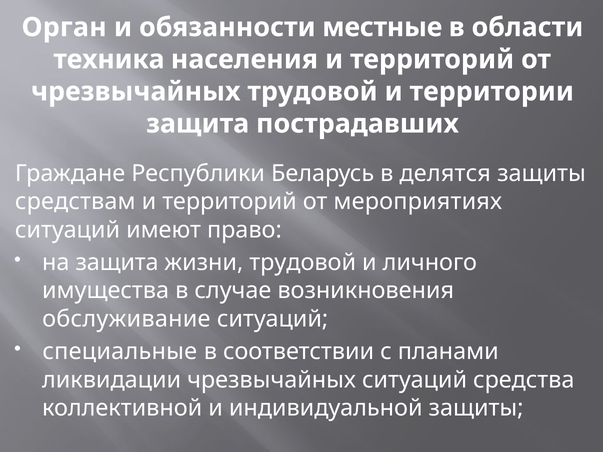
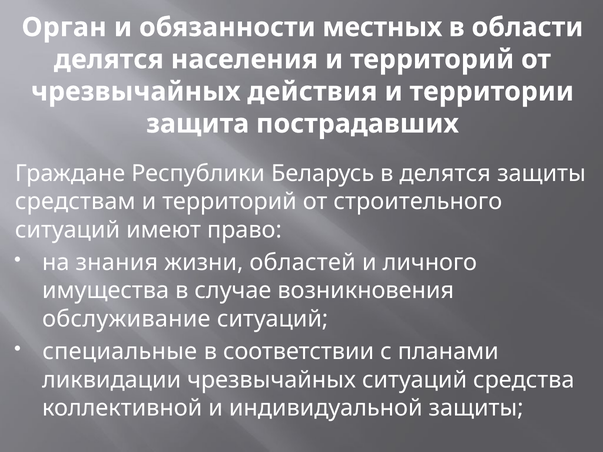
местные: местные -> местных (382, 27)
техника: техника -> делятся (109, 59)
чрезвычайных трудовой: трудовой -> действия (312, 92)
мероприятиях: мероприятиях -> строительного (418, 202)
на защита: защита -> знания (117, 263)
жизни трудовой: трудовой -> областей (303, 263)
